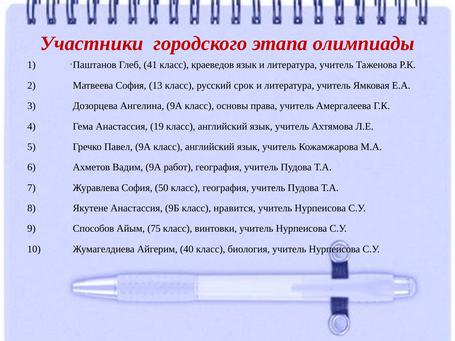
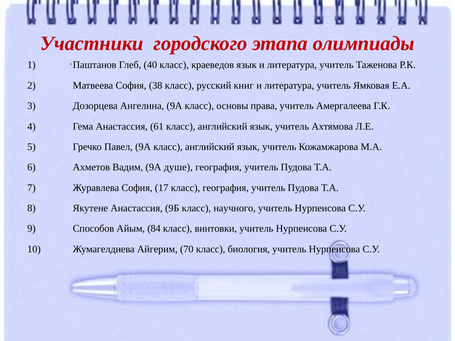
41: 41 -> 40 (150, 65)
13: 13 -> 38 (156, 85)
срок: срок -> книг (244, 85)
19: 19 -> 61 (157, 126)
работ: работ -> душе (178, 167)
50: 50 -> 17 (162, 188)
нравится: нравится -> научного (235, 208)
75: 75 -> 84 (154, 229)
40: 40 -> 70 (187, 249)
